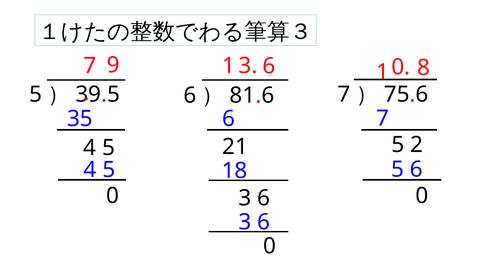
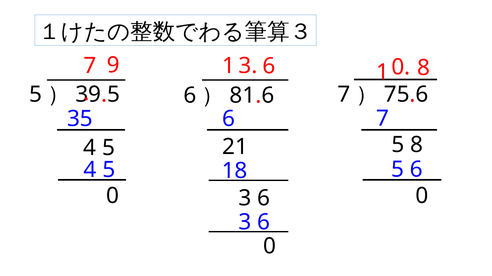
5 2: 2 -> 8 (417, 145)
